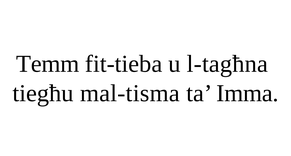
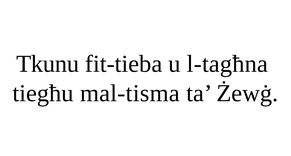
Temm: Temm -> Tkunu (48, 64)
Imma: Imma -> Żewġ (247, 94)
